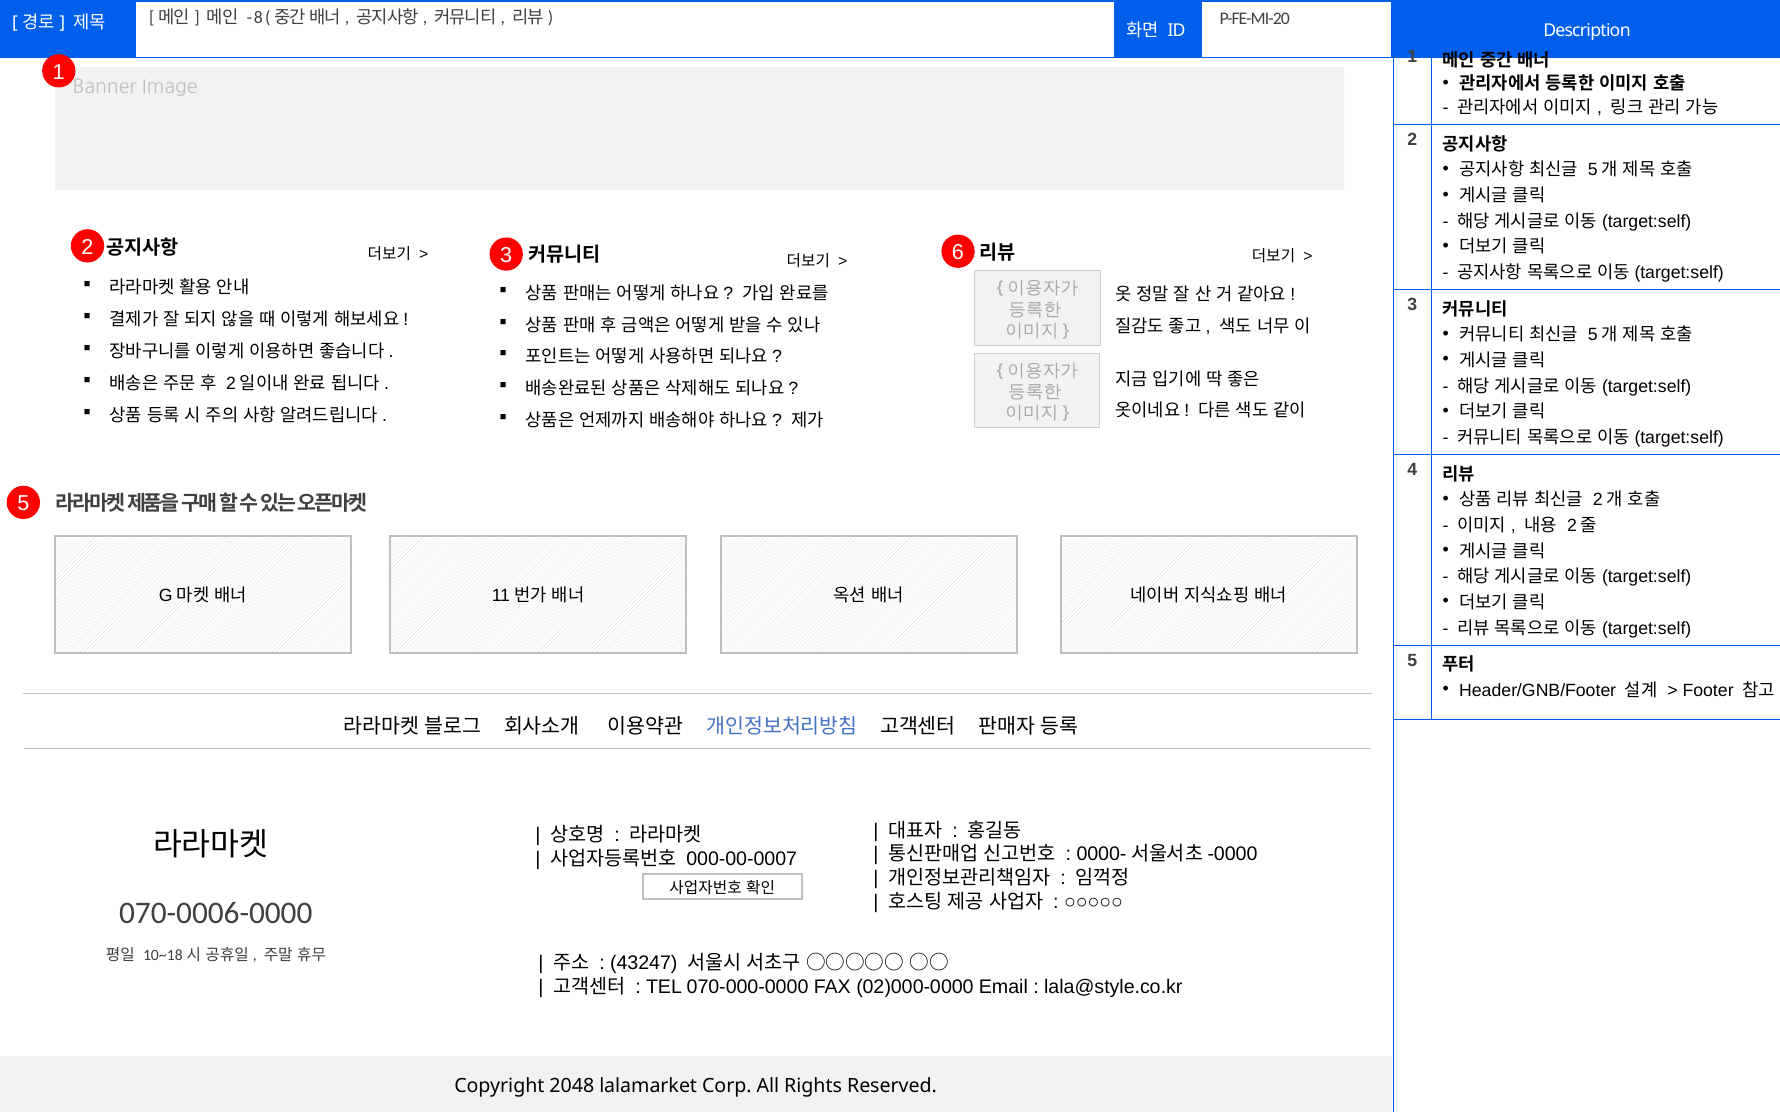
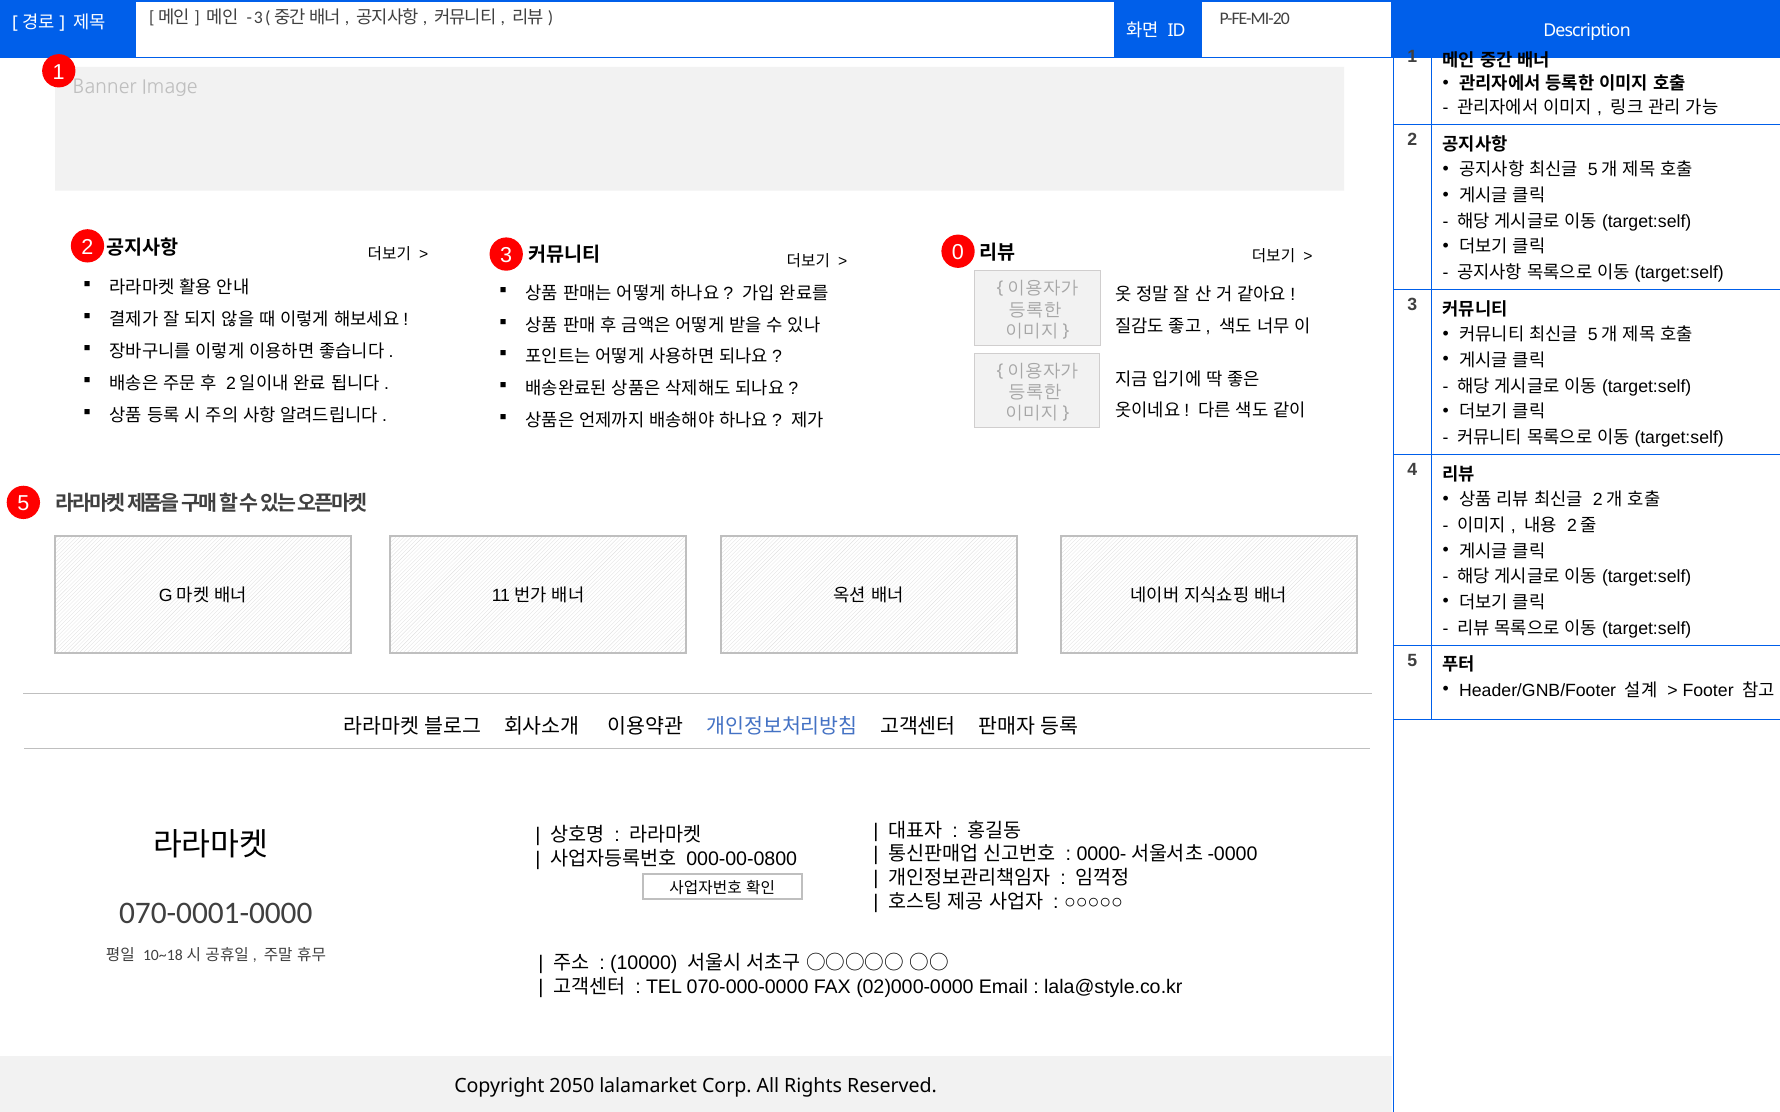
8: 8 -> 3 (258, 18)
6: 6 -> 0 (958, 253)
000-00-0007: 000-00-0007 -> 000-00-0800 (742, 859)
070-0006-0000: 070-0006-0000 -> 070-0001-0000 (216, 914)
43247: 43247 -> 10000 (644, 964)
2048: 2048 -> 2050 (572, 1086)
